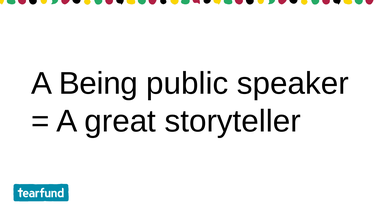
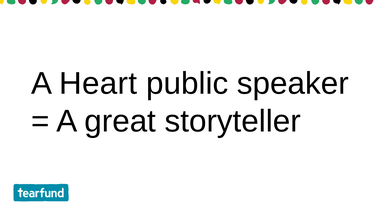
Being: Being -> Heart (98, 84)
